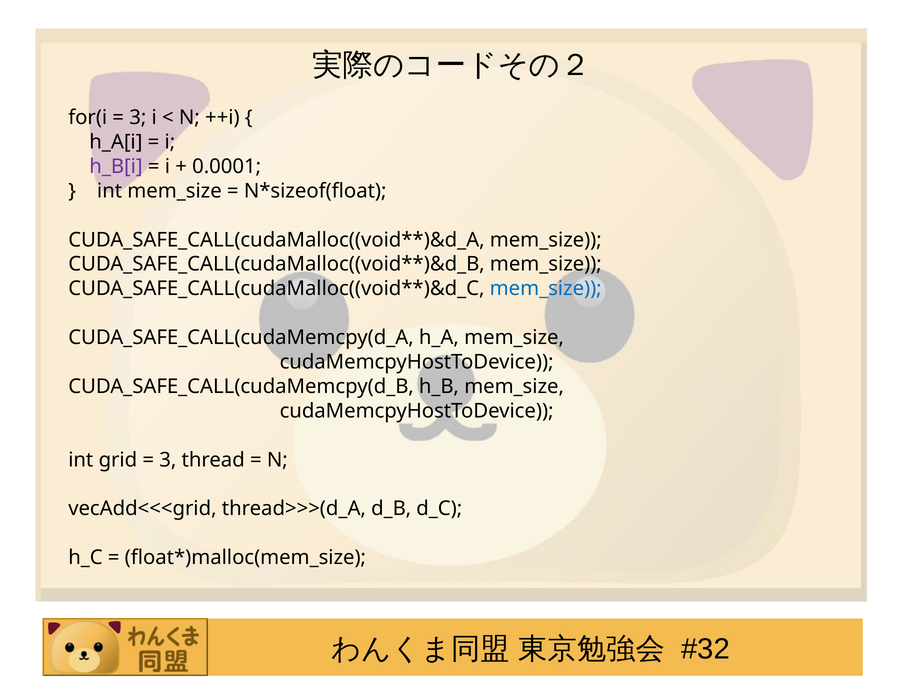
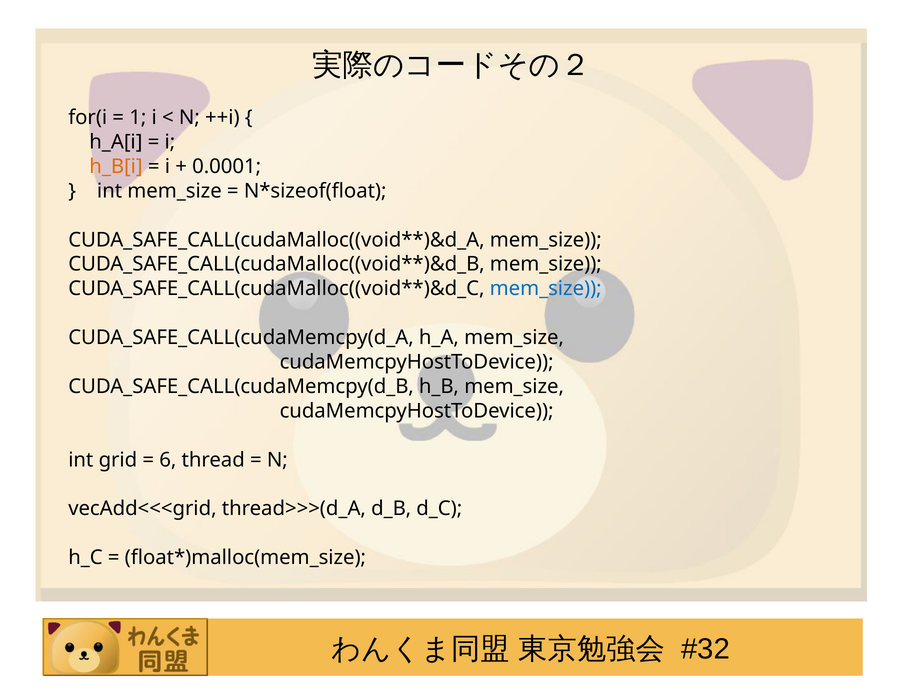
3: 3 -> 1 (138, 118)
h_B[i colour: purple -> orange (116, 166)
3: 3 -> 6 (168, 460)
